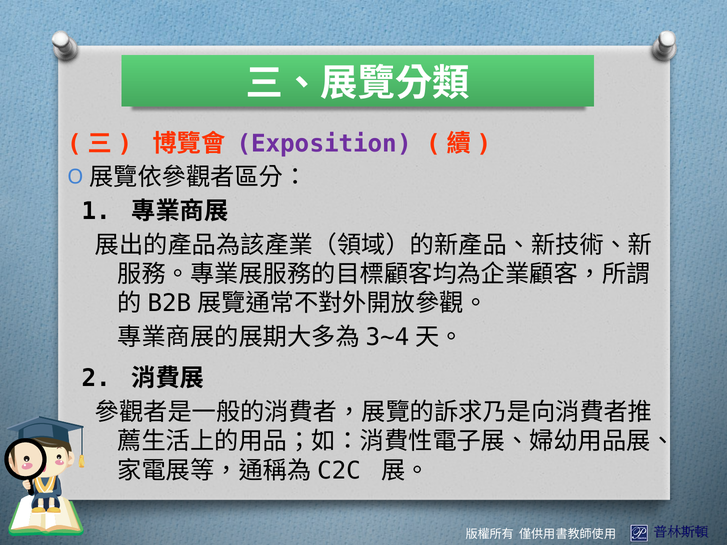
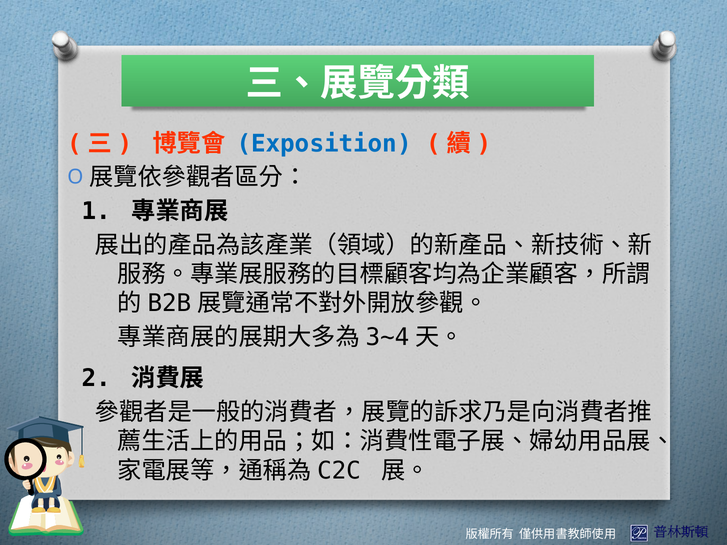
Exposition colour: purple -> blue (324, 144)
